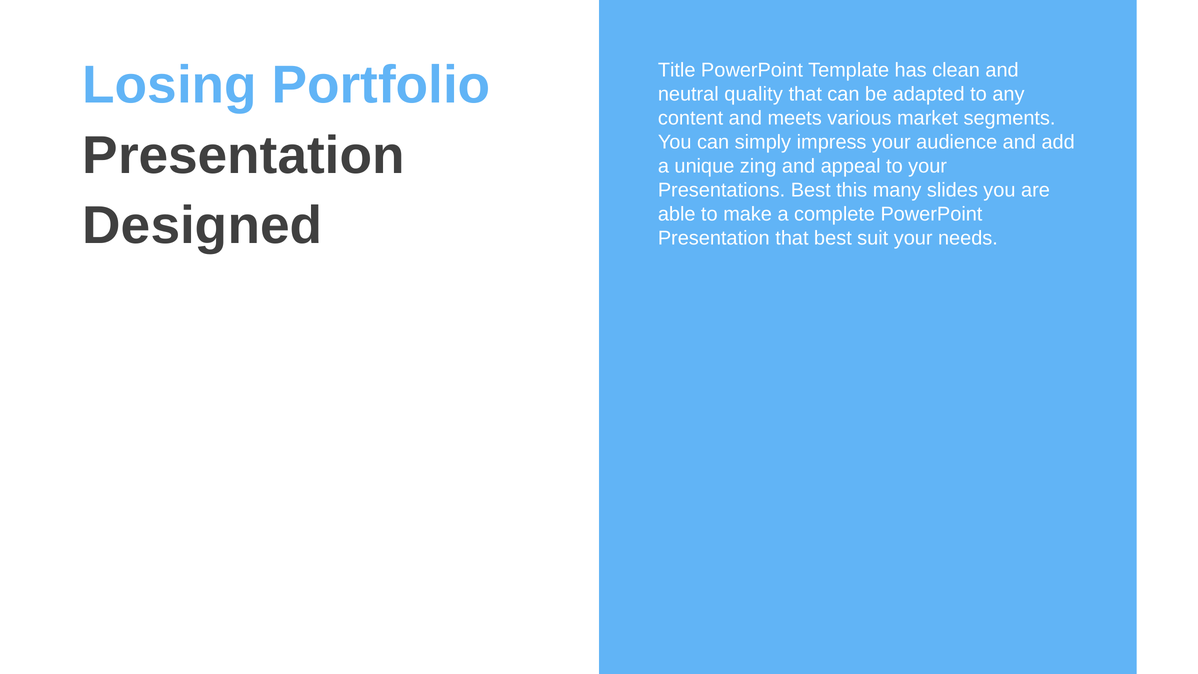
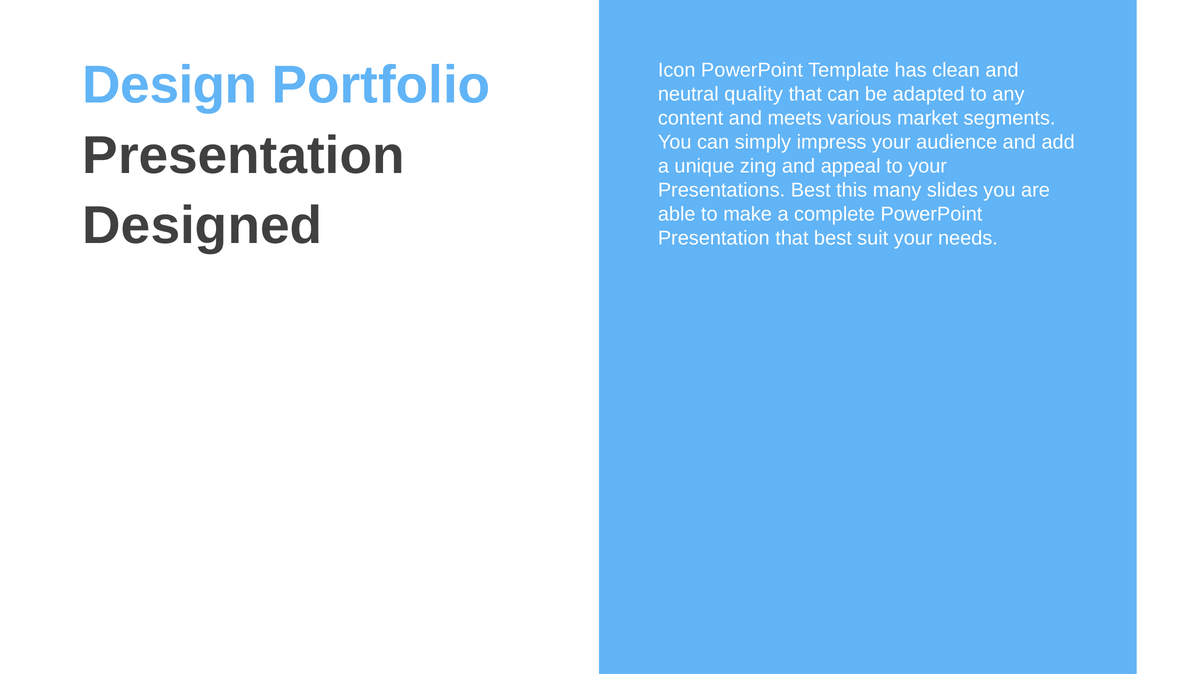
Losing: Losing -> Design (170, 85)
Title: Title -> Icon (677, 70)
